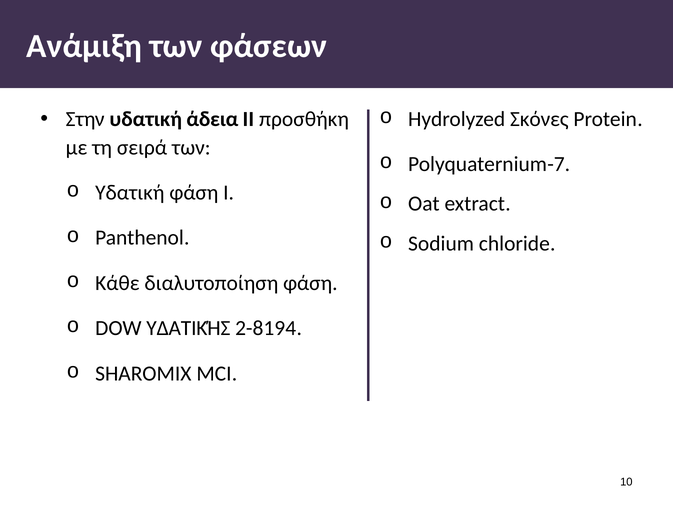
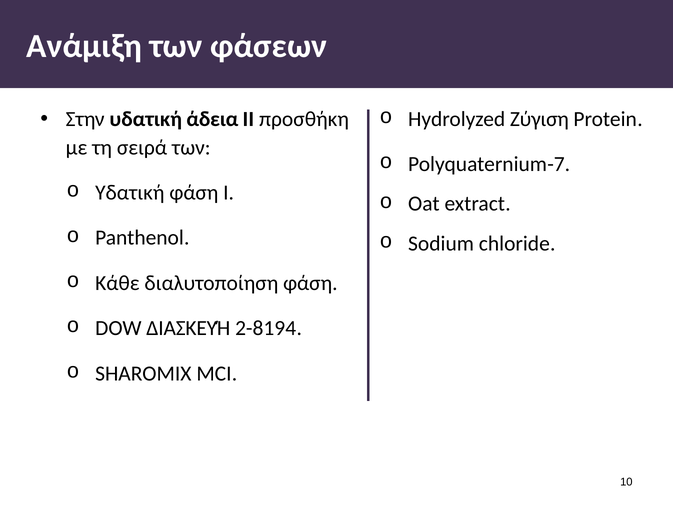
Σκόνες: Σκόνες -> Ζύγιση (539, 119)
ΥΔΑΤΙΚΉΣ: ΥΔΑΤΙΚΉΣ -> ΔΙΑΣΚΕΥΉ (188, 328)
